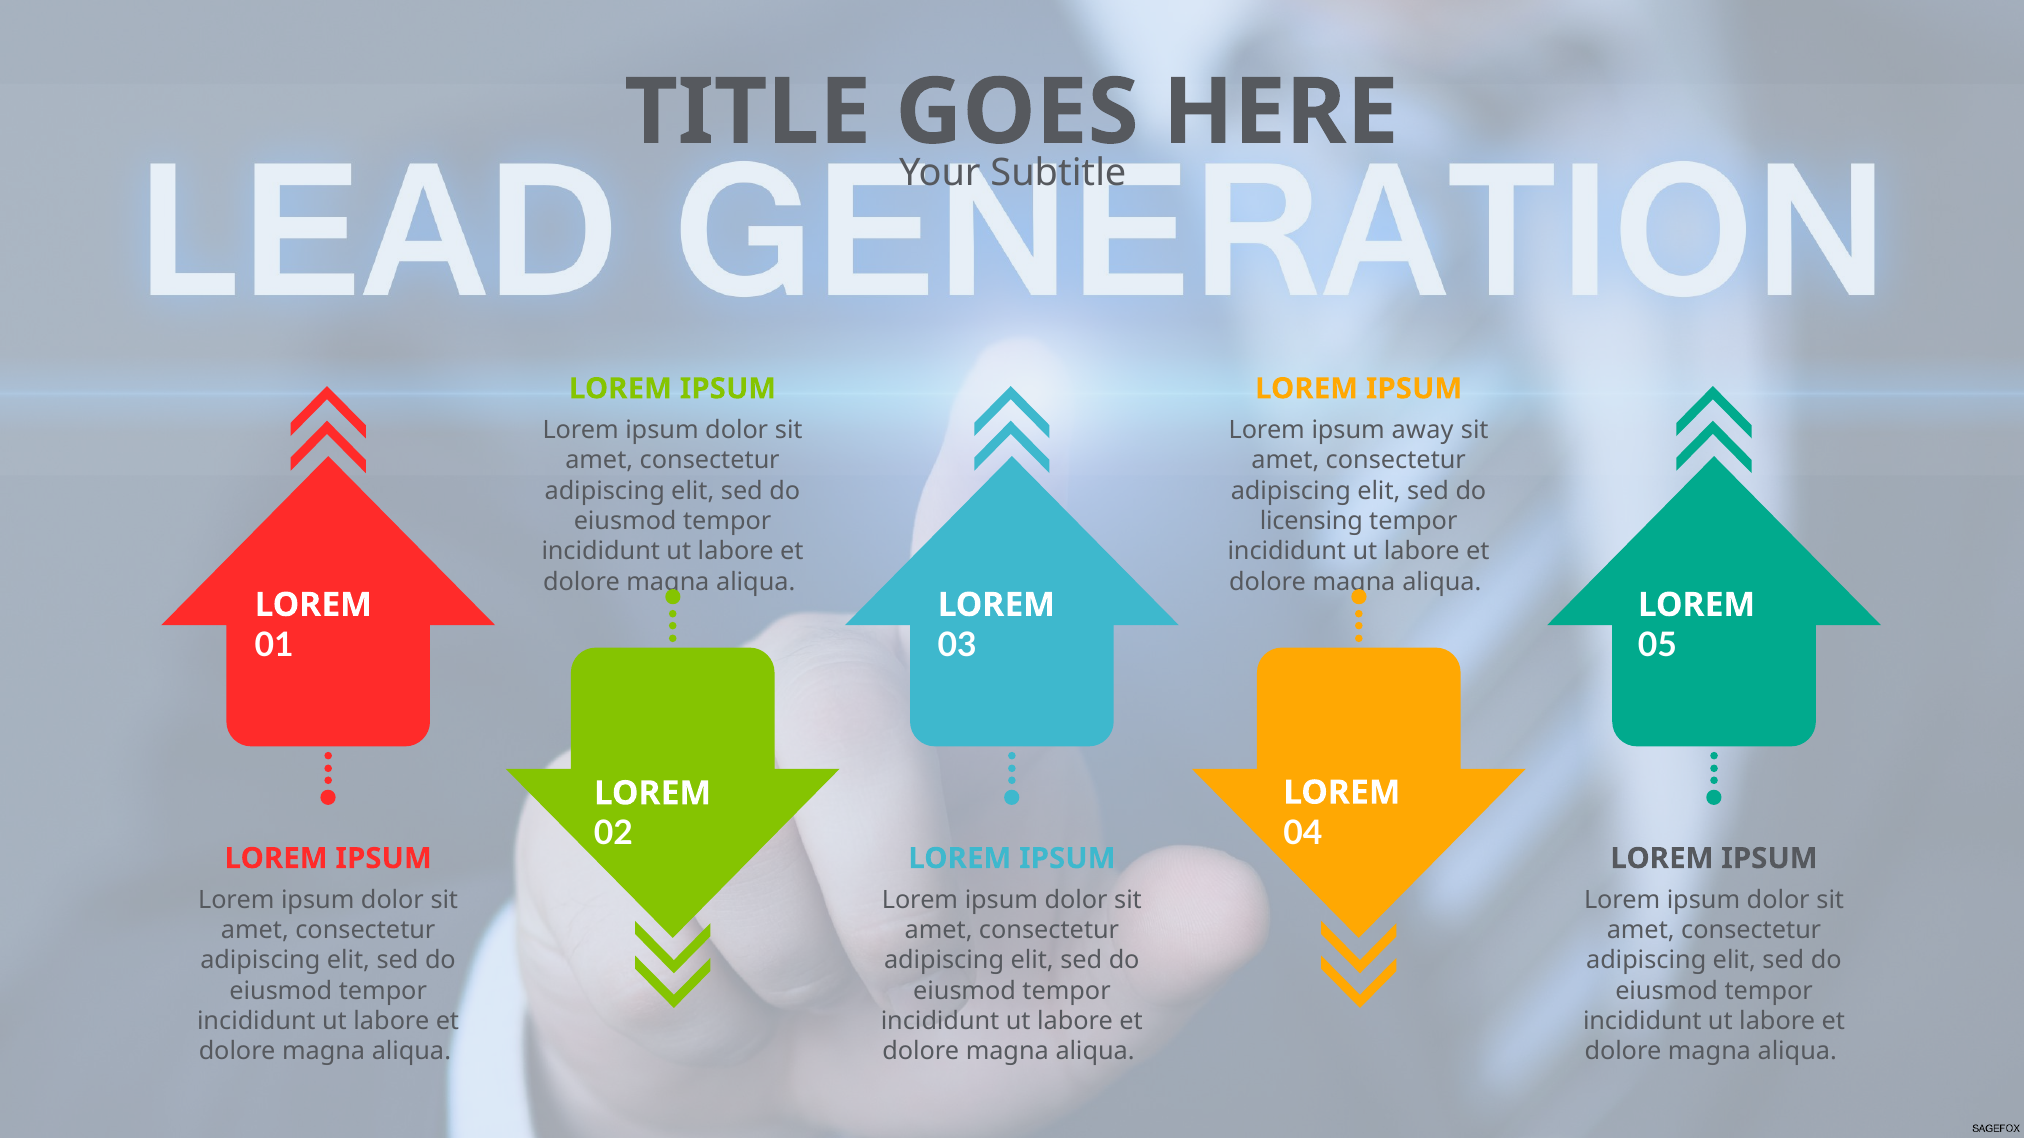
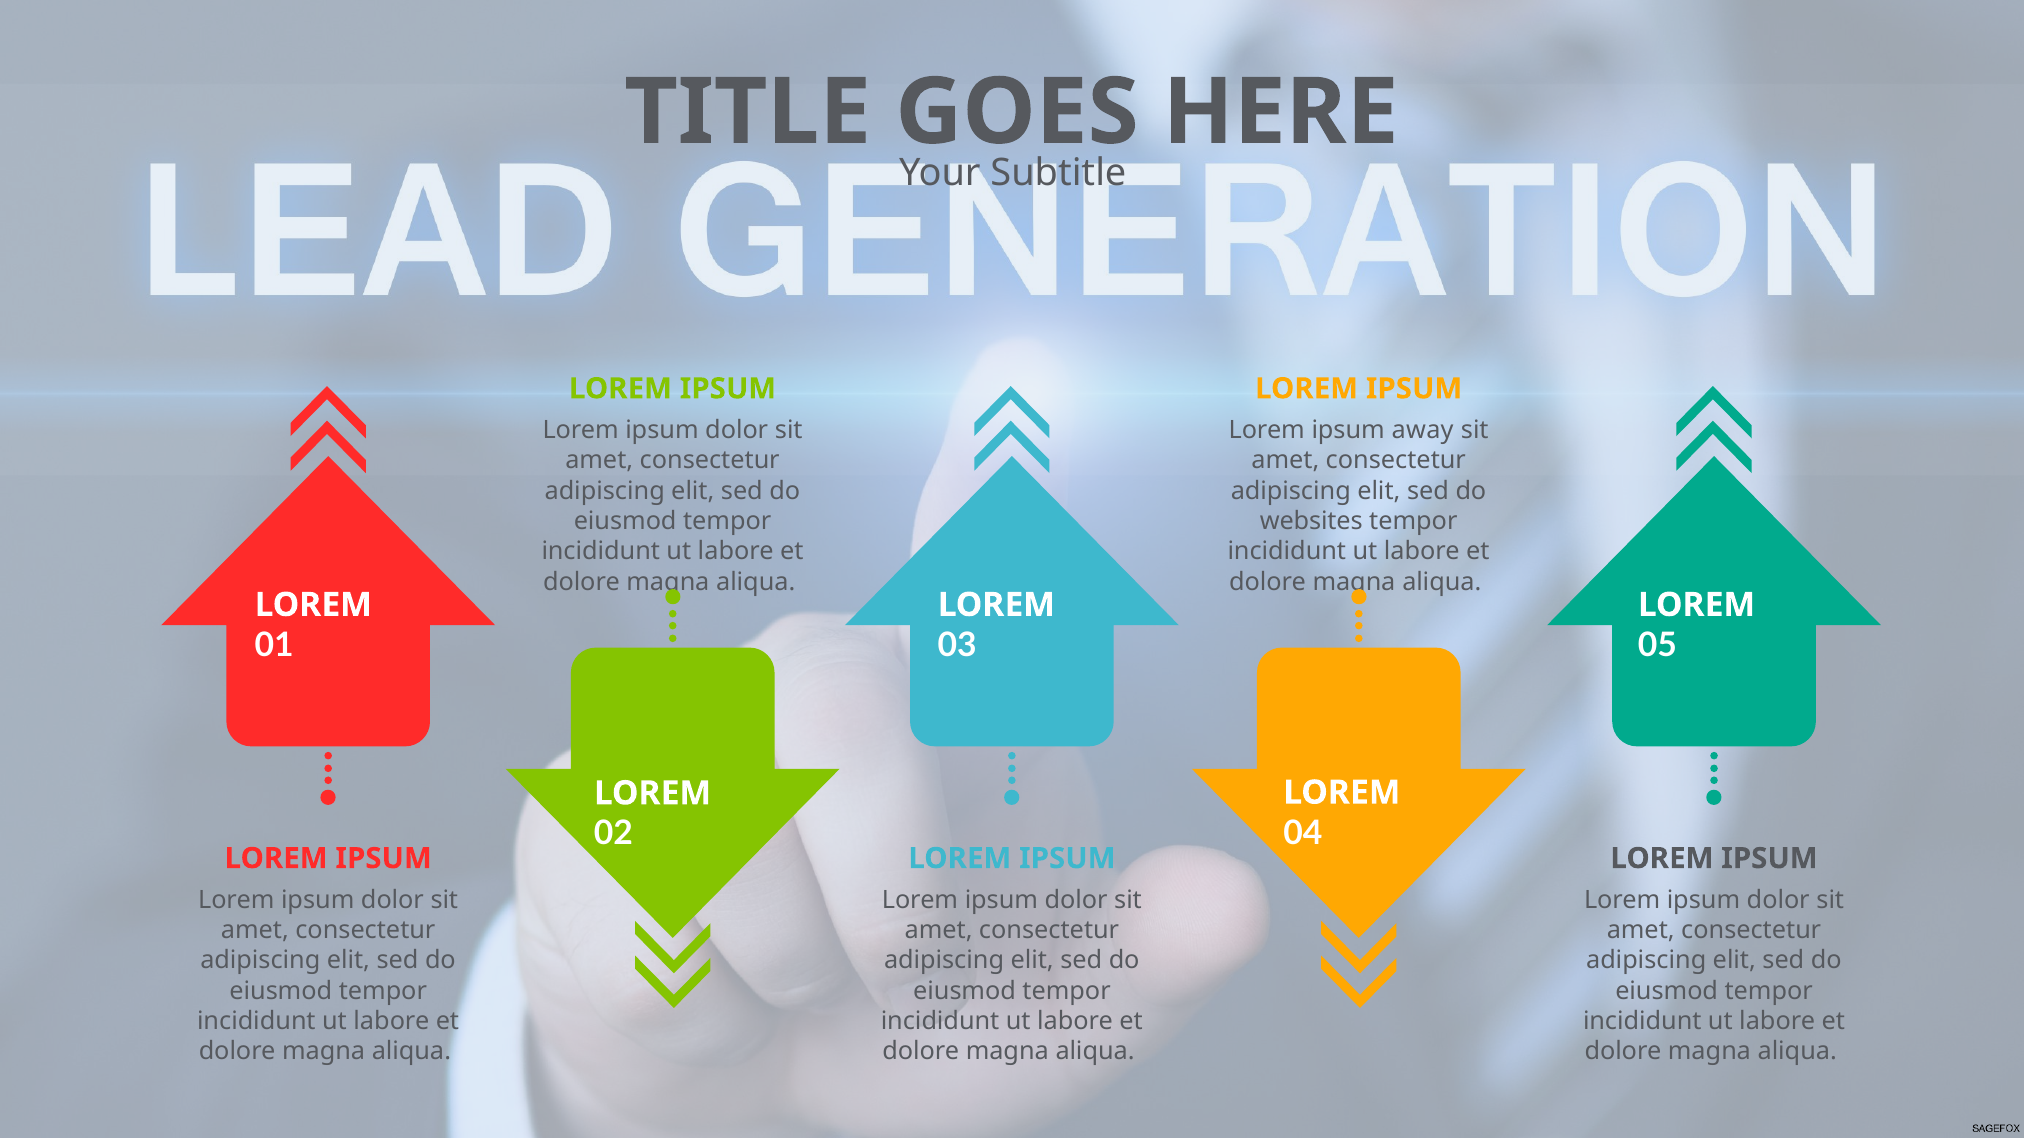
licensing: licensing -> websites (1311, 521)
